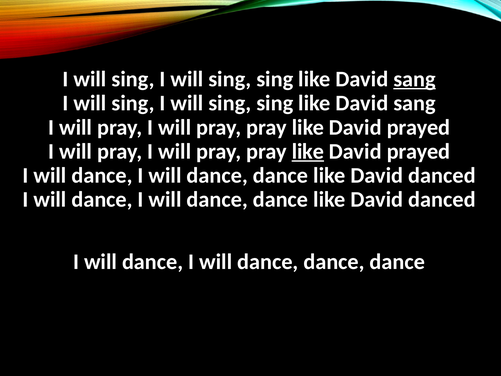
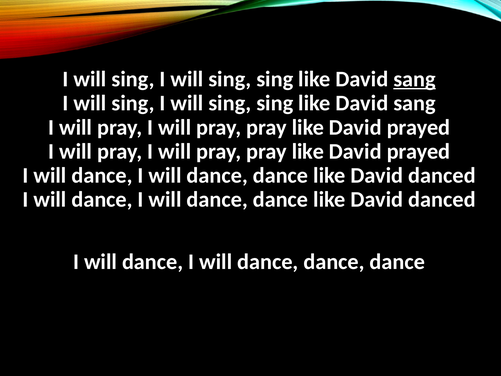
like underline: present -> none (308, 151)
